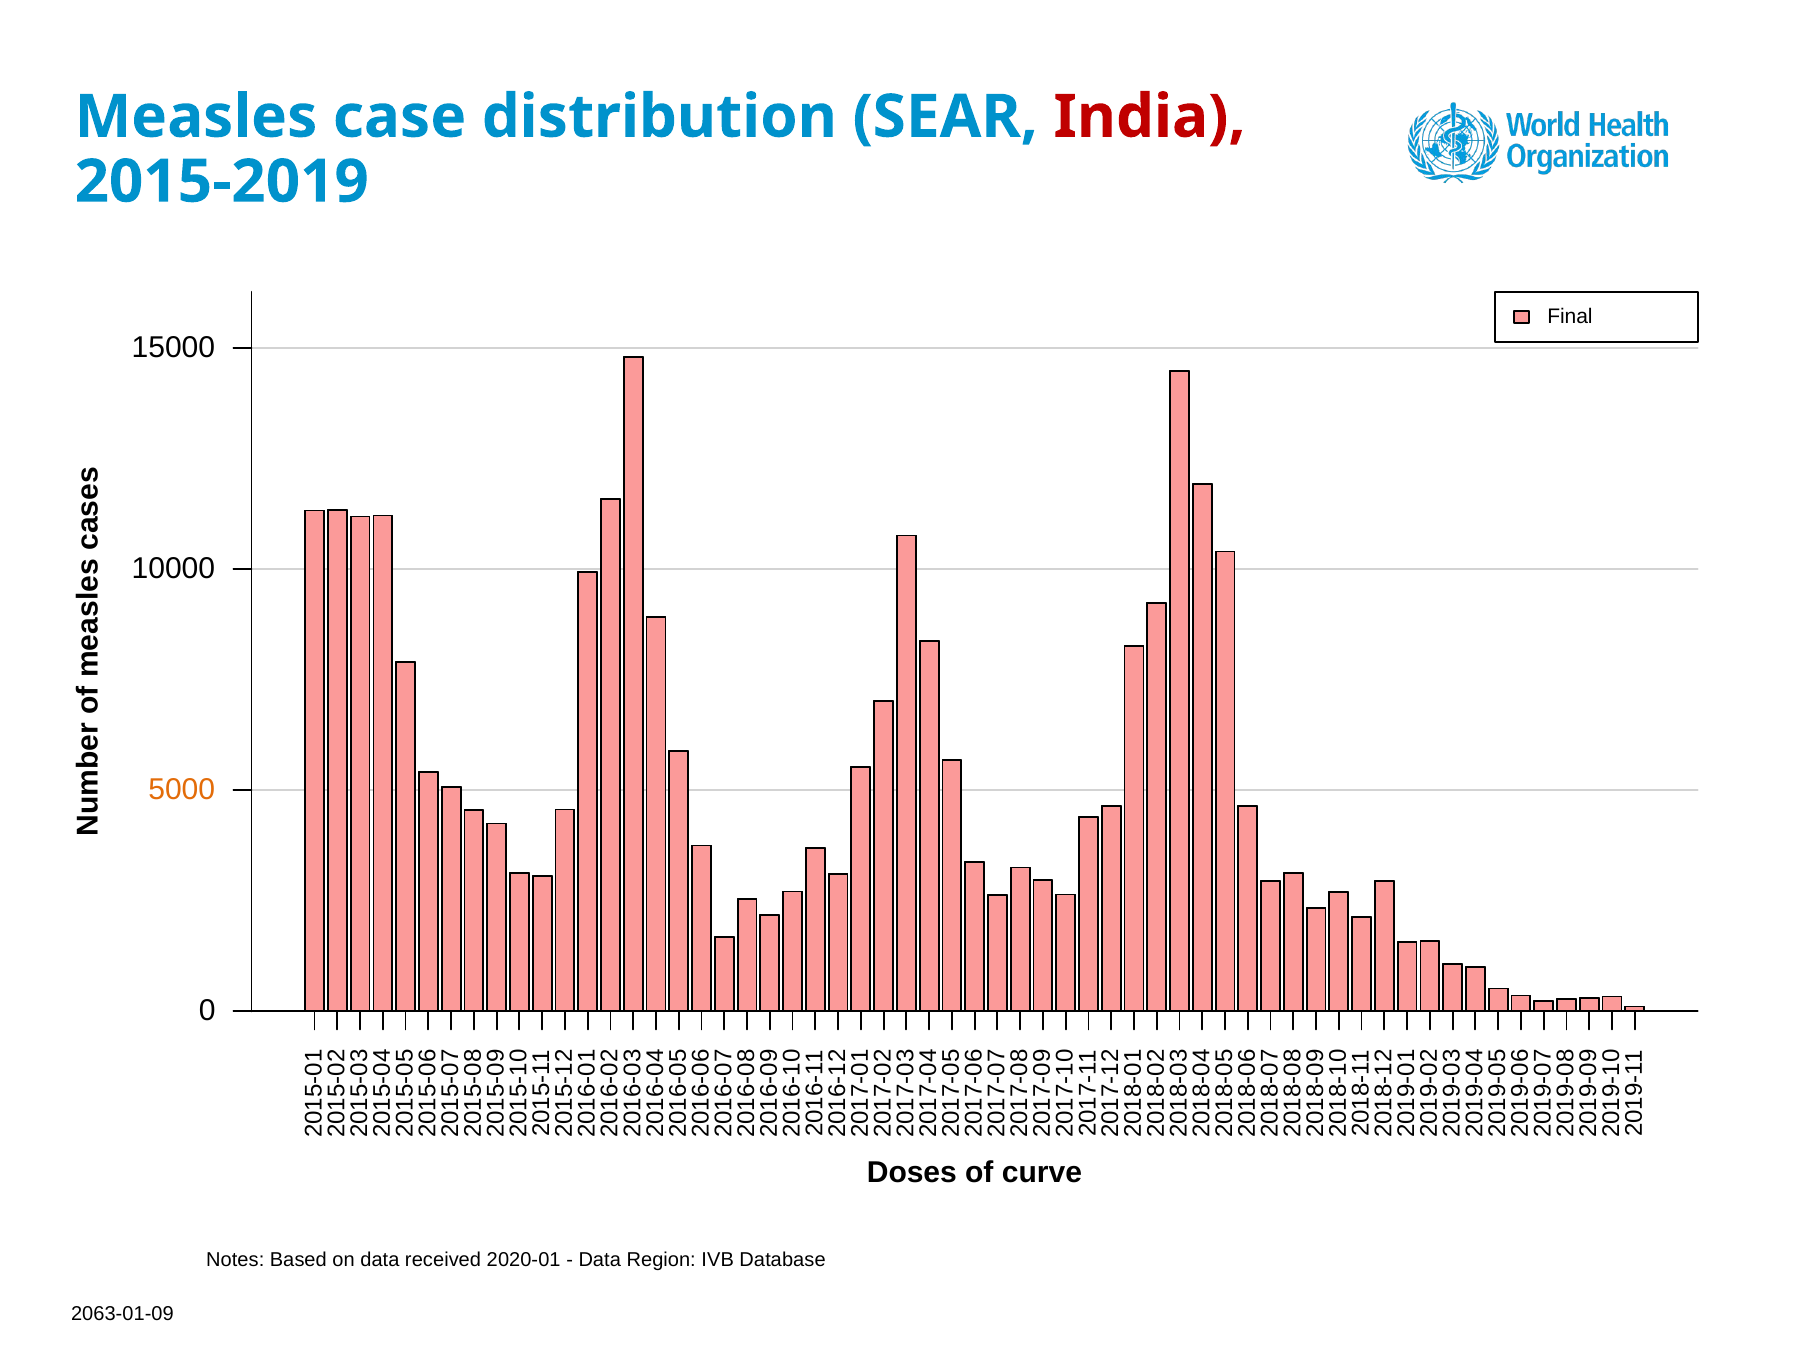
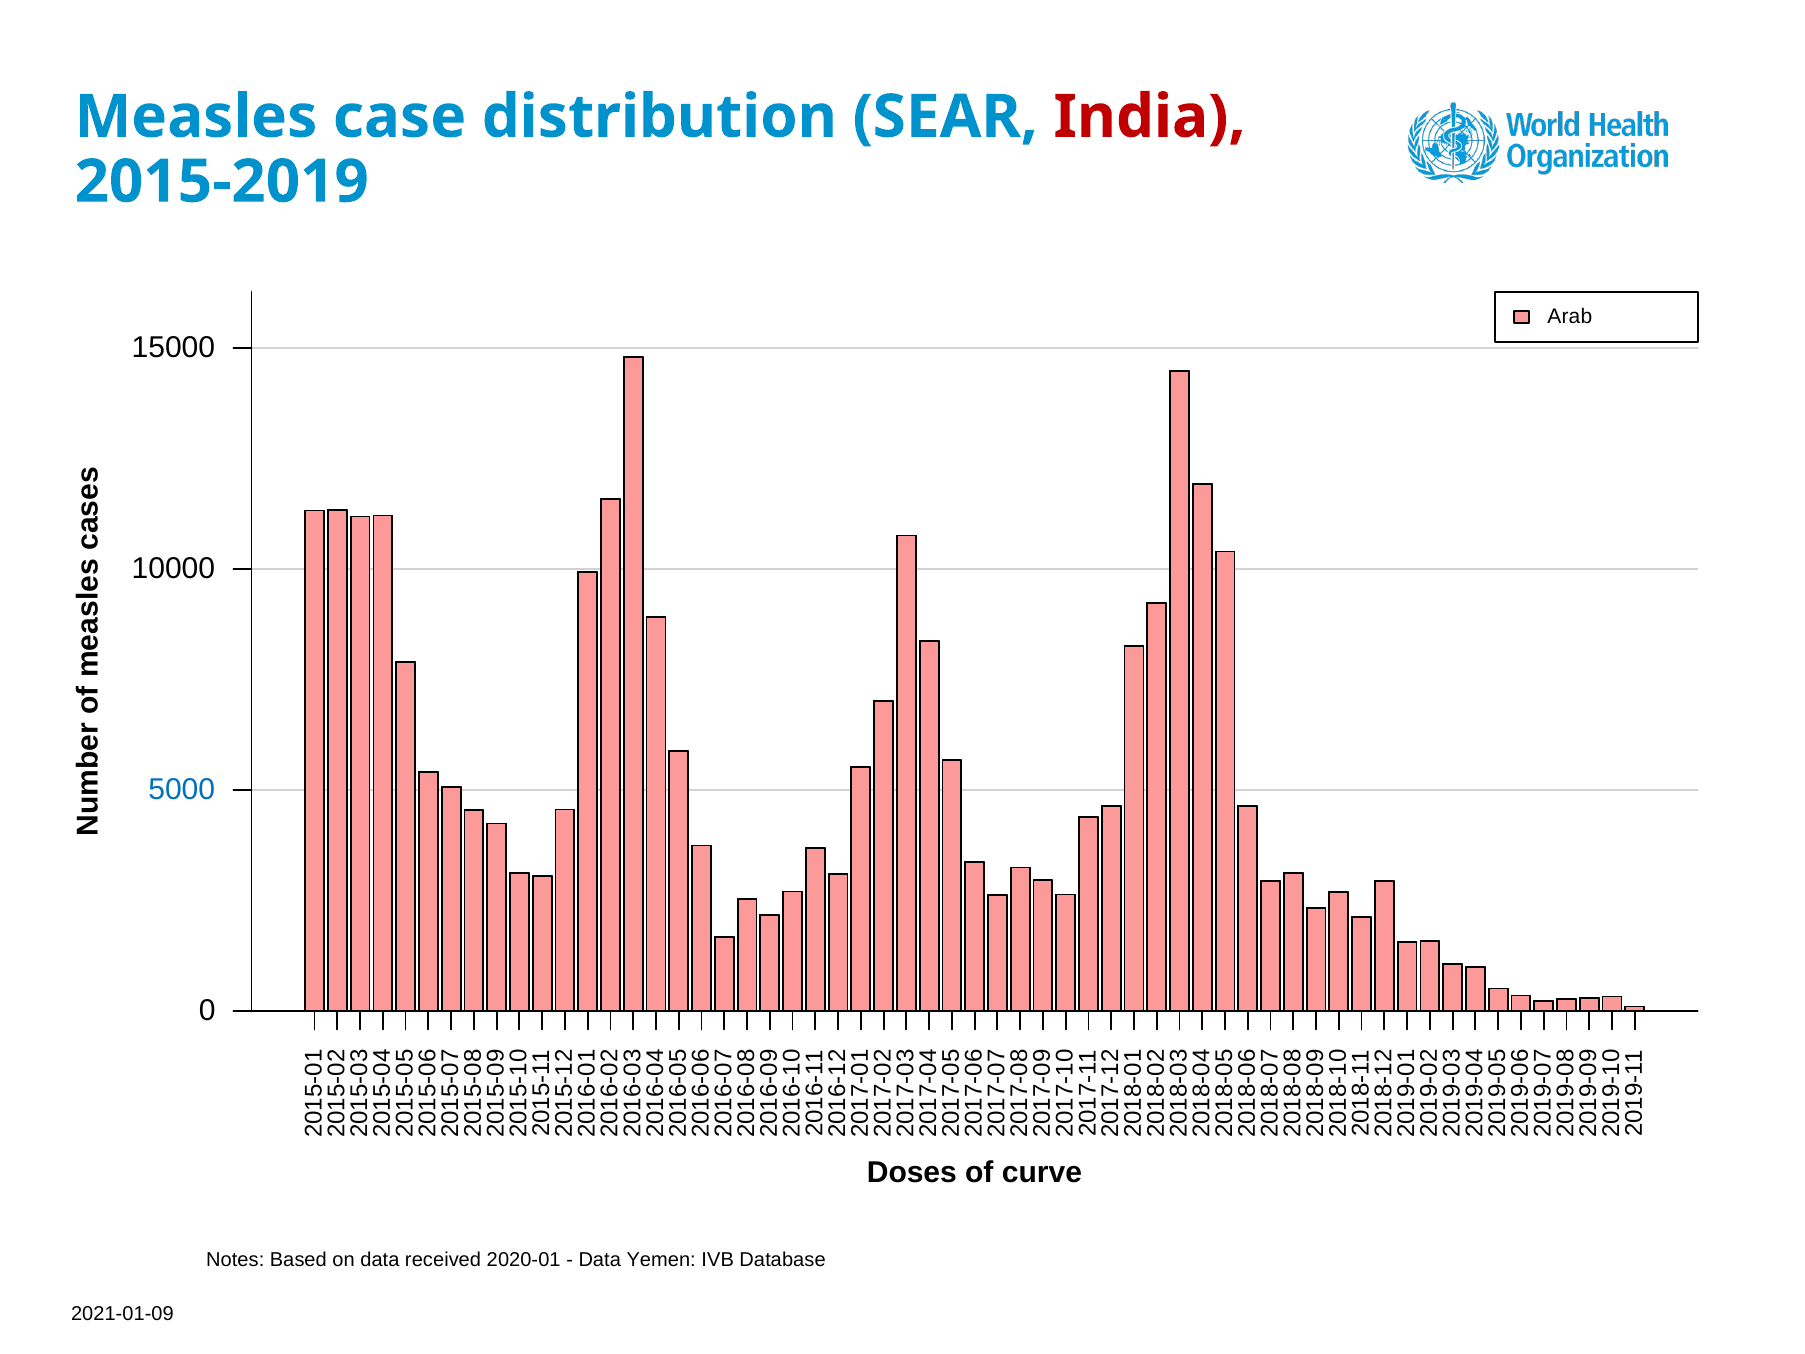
Final: Final -> Arab (1570, 316)
5000 colour: orange -> blue (182, 789)
Region: Region -> Yemen (661, 1259)
2063-01-09: 2063-01-09 -> 2021-01-09 (122, 1314)
